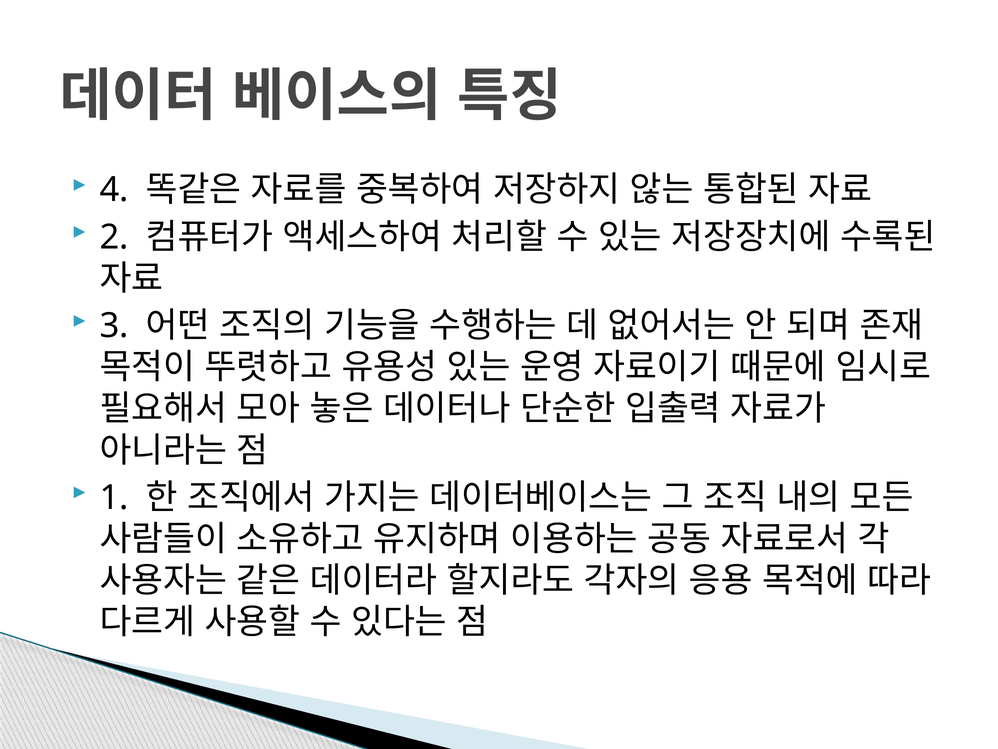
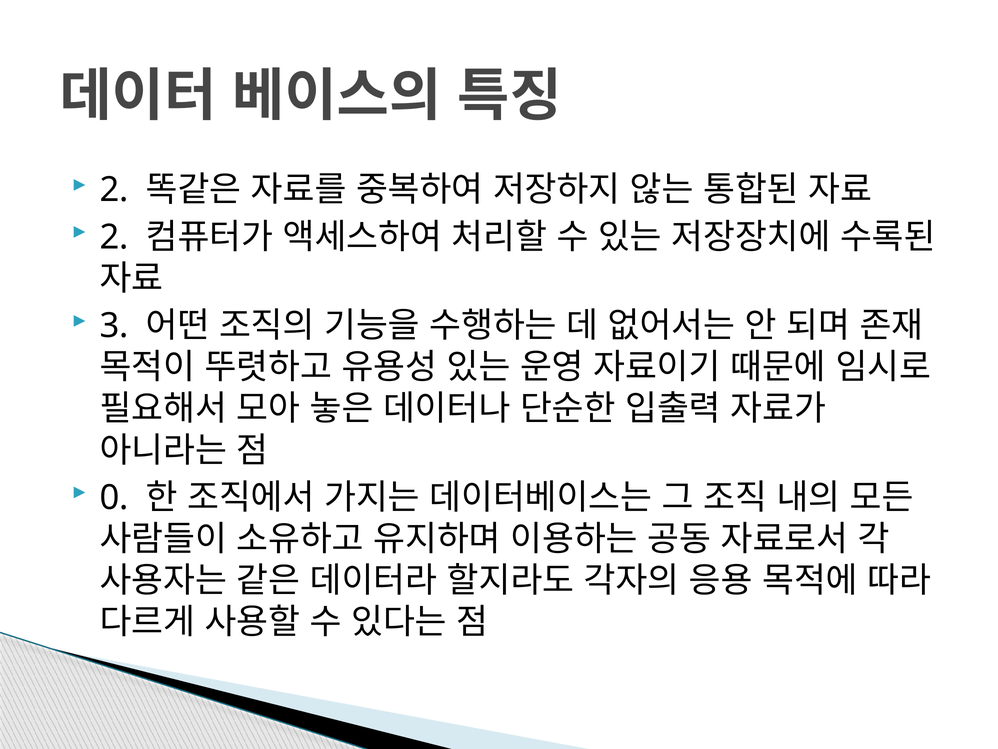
4: 4 -> 2 (114, 190)
1: 1 -> 0 (114, 497)
